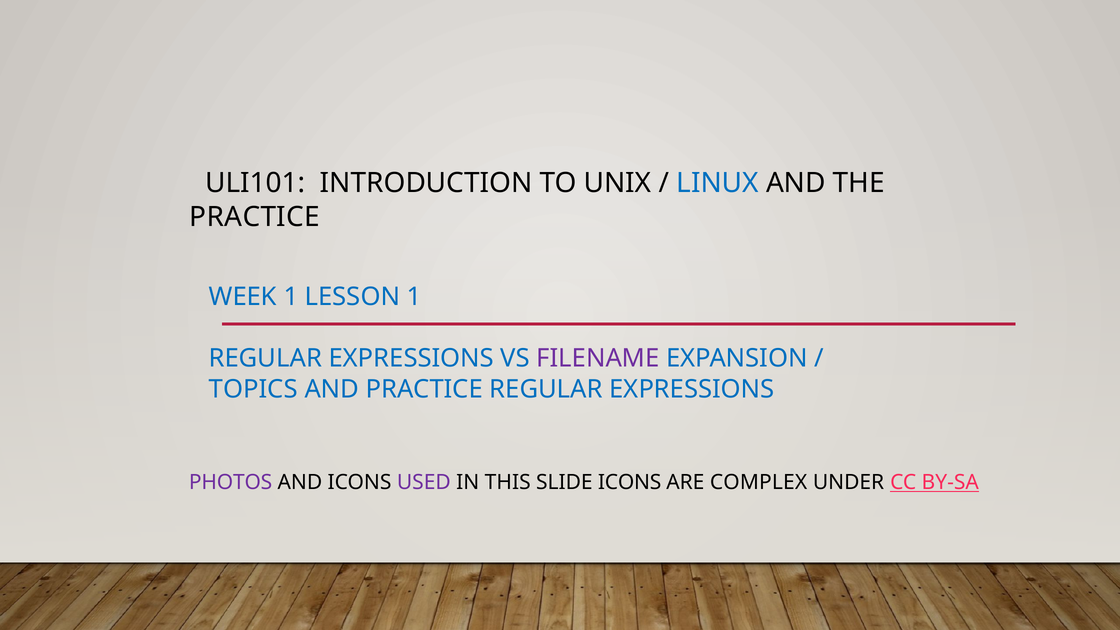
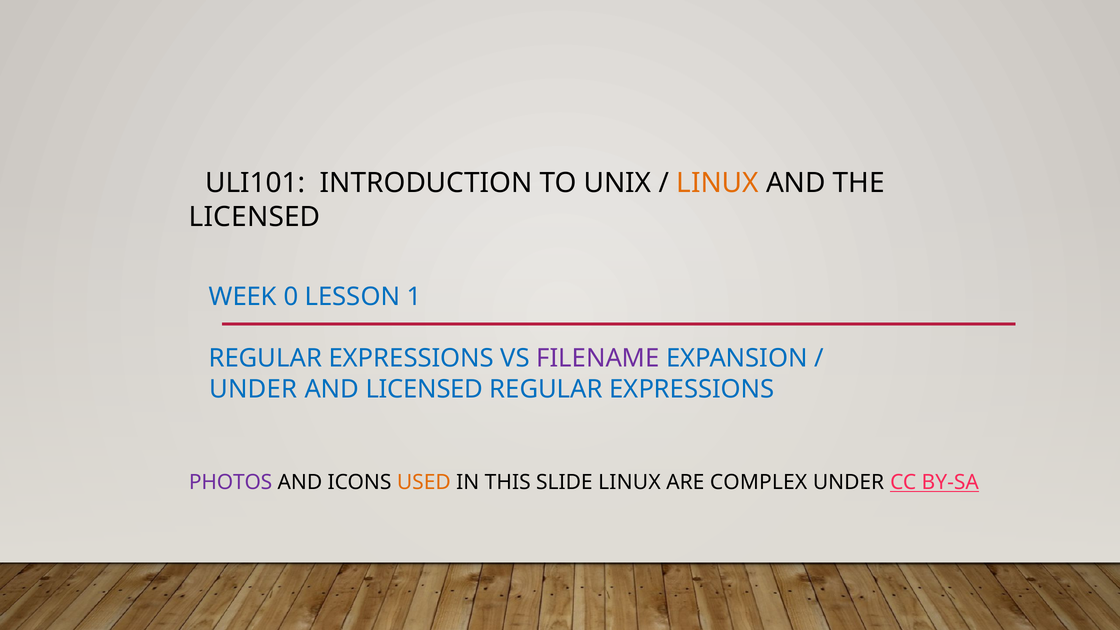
LINUX colour: blue -> orange (718, 183)
PRACTICE: PRACTICE -> LICENSED (255, 217)
WEEK 1: 1 -> 0 (291, 297)
TOPICS: TOPICS -> UNDER (253, 389)
AND PRACTICE: PRACTICE -> LICENSED (424, 389)
USED colour: purple -> orange (424, 482)
SLIDE ICONS: ICONS -> LINUX (629, 482)
